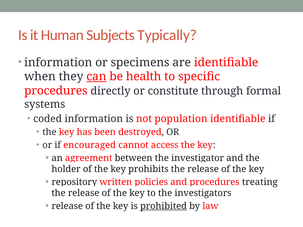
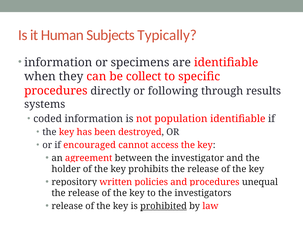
can underline: present -> none (96, 77)
health: health -> collect (144, 77)
constitute: constitute -> following (173, 91)
formal: formal -> results (264, 91)
treating: treating -> unequal (260, 182)
